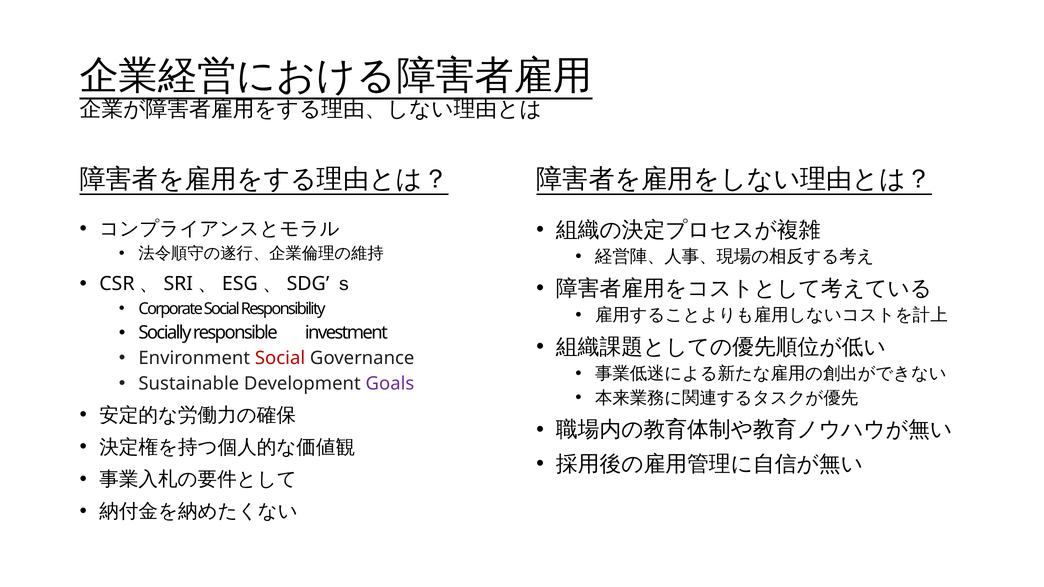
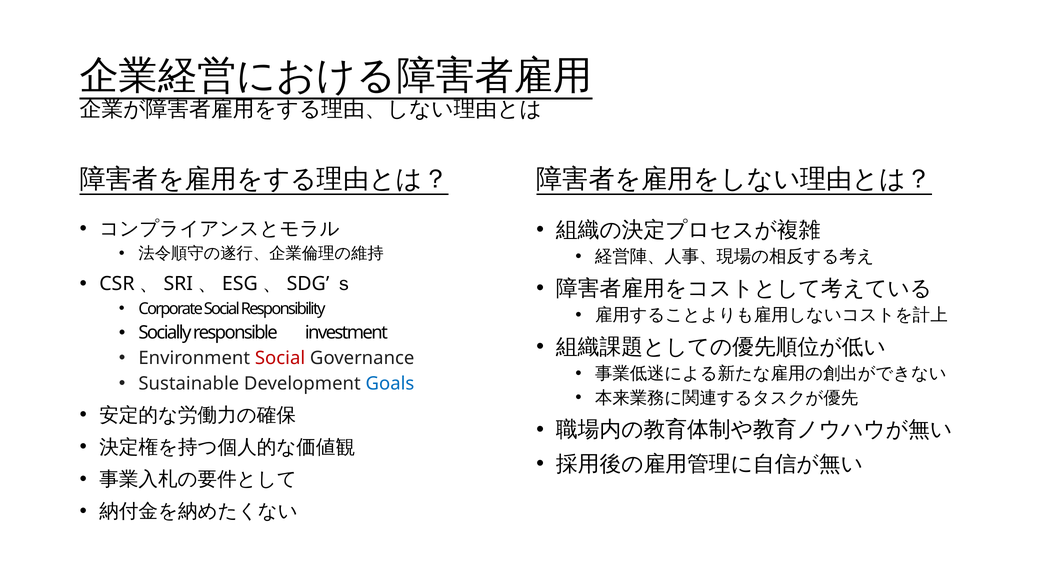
Goals colour: purple -> blue (390, 384)
